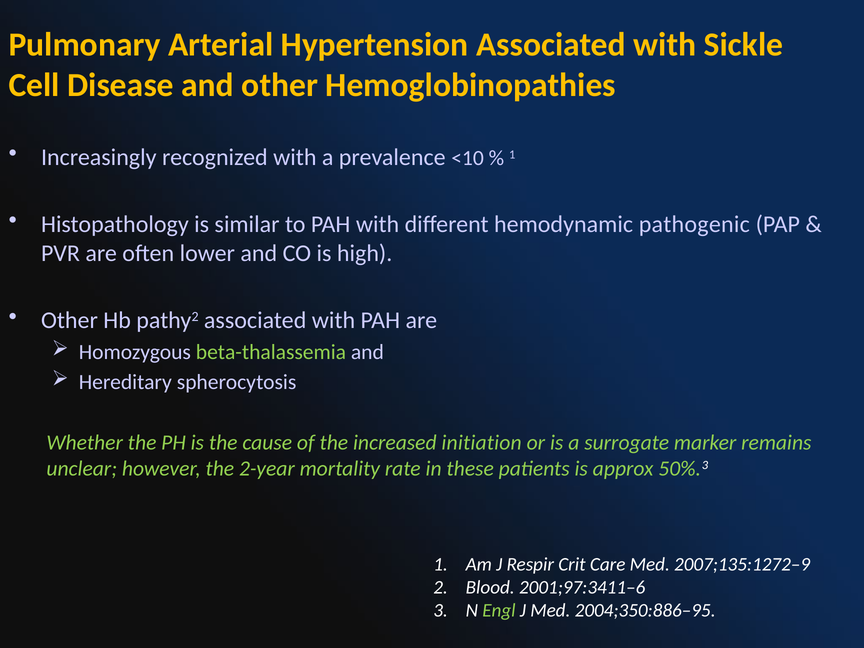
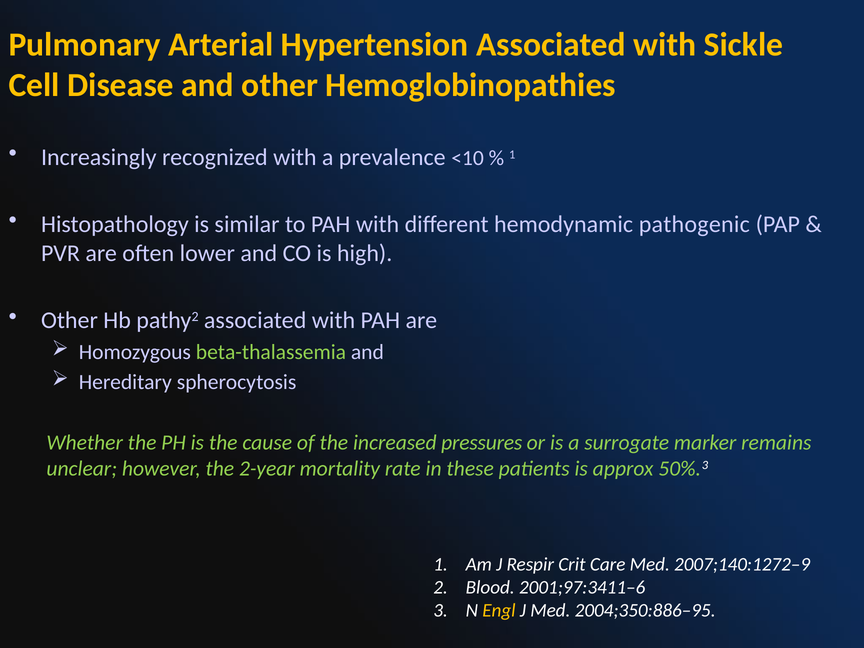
initiation: initiation -> pressures (482, 443)
2007;135:1272–9: 2007;135:1272–9 -> 2007;140:1272–9 (742, 564)
Engl colour: light green -> yellow (499, 610)
